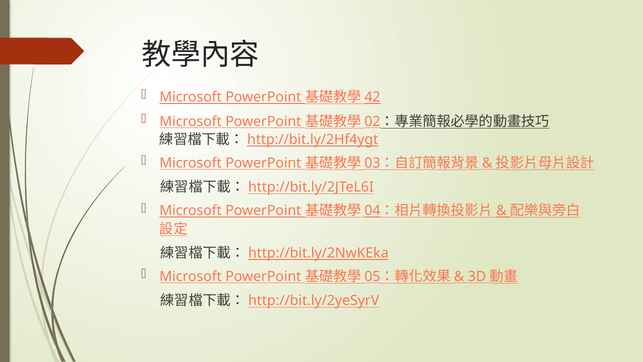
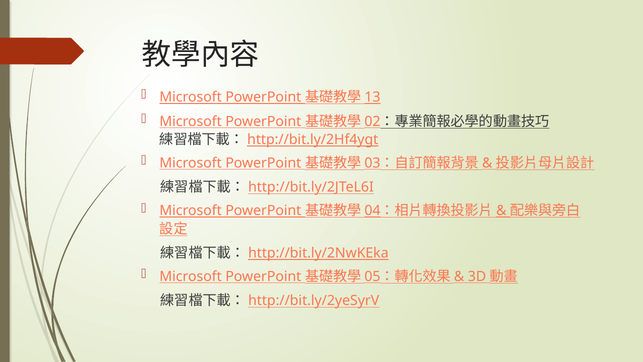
42: 42 -> 13 (372, 97)
